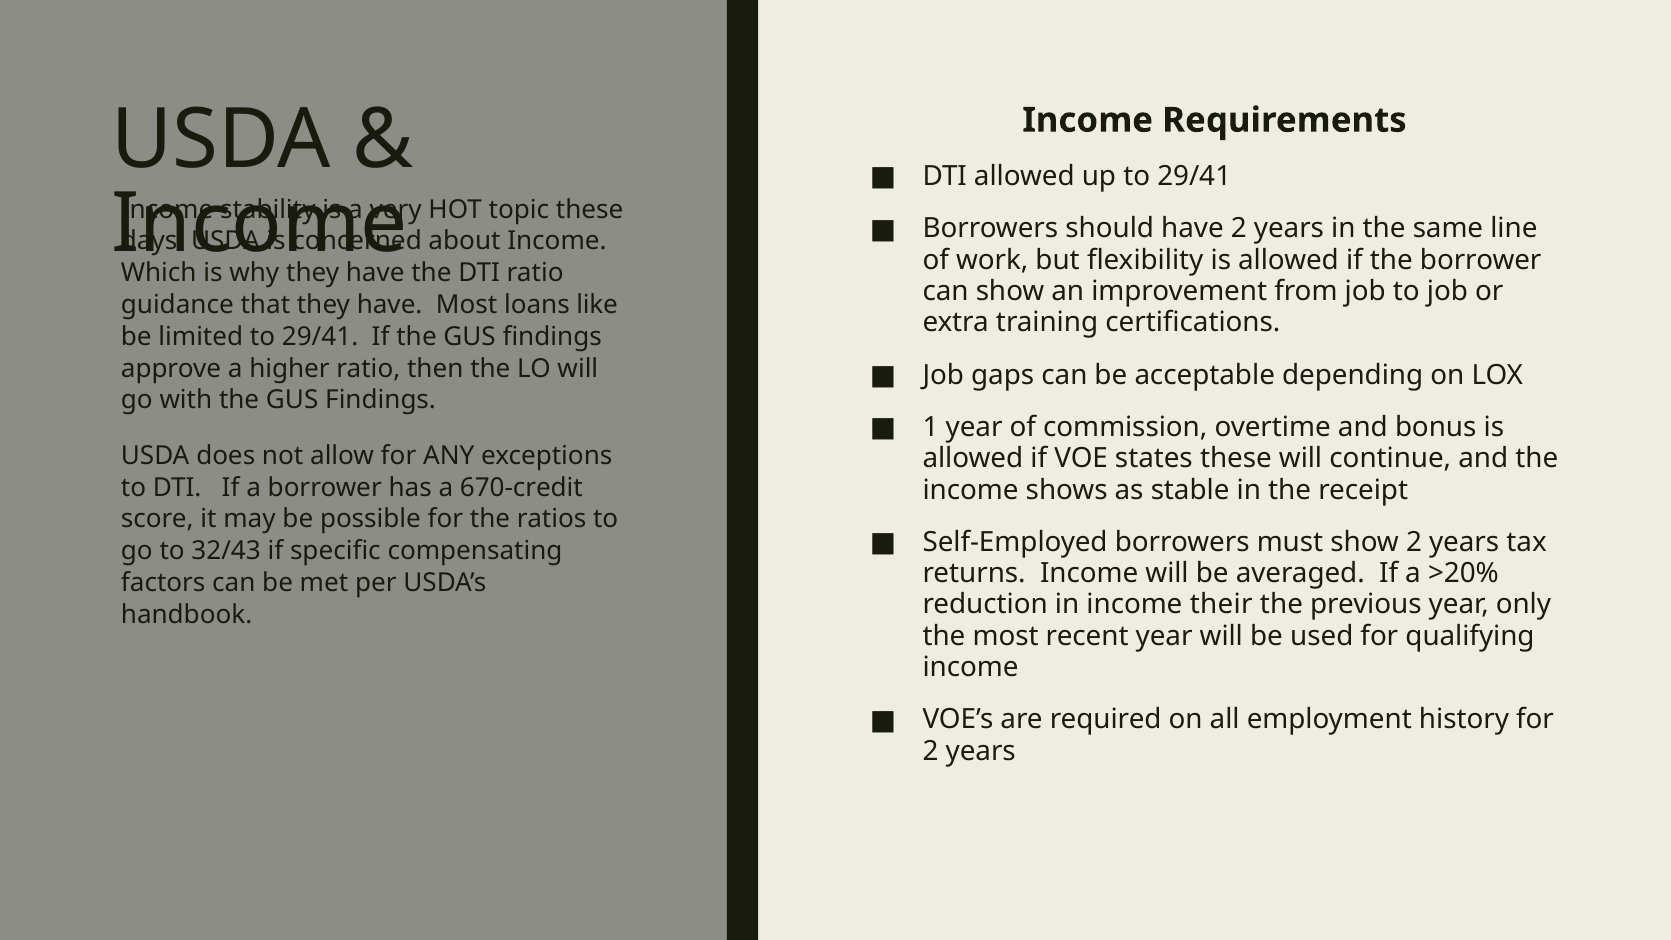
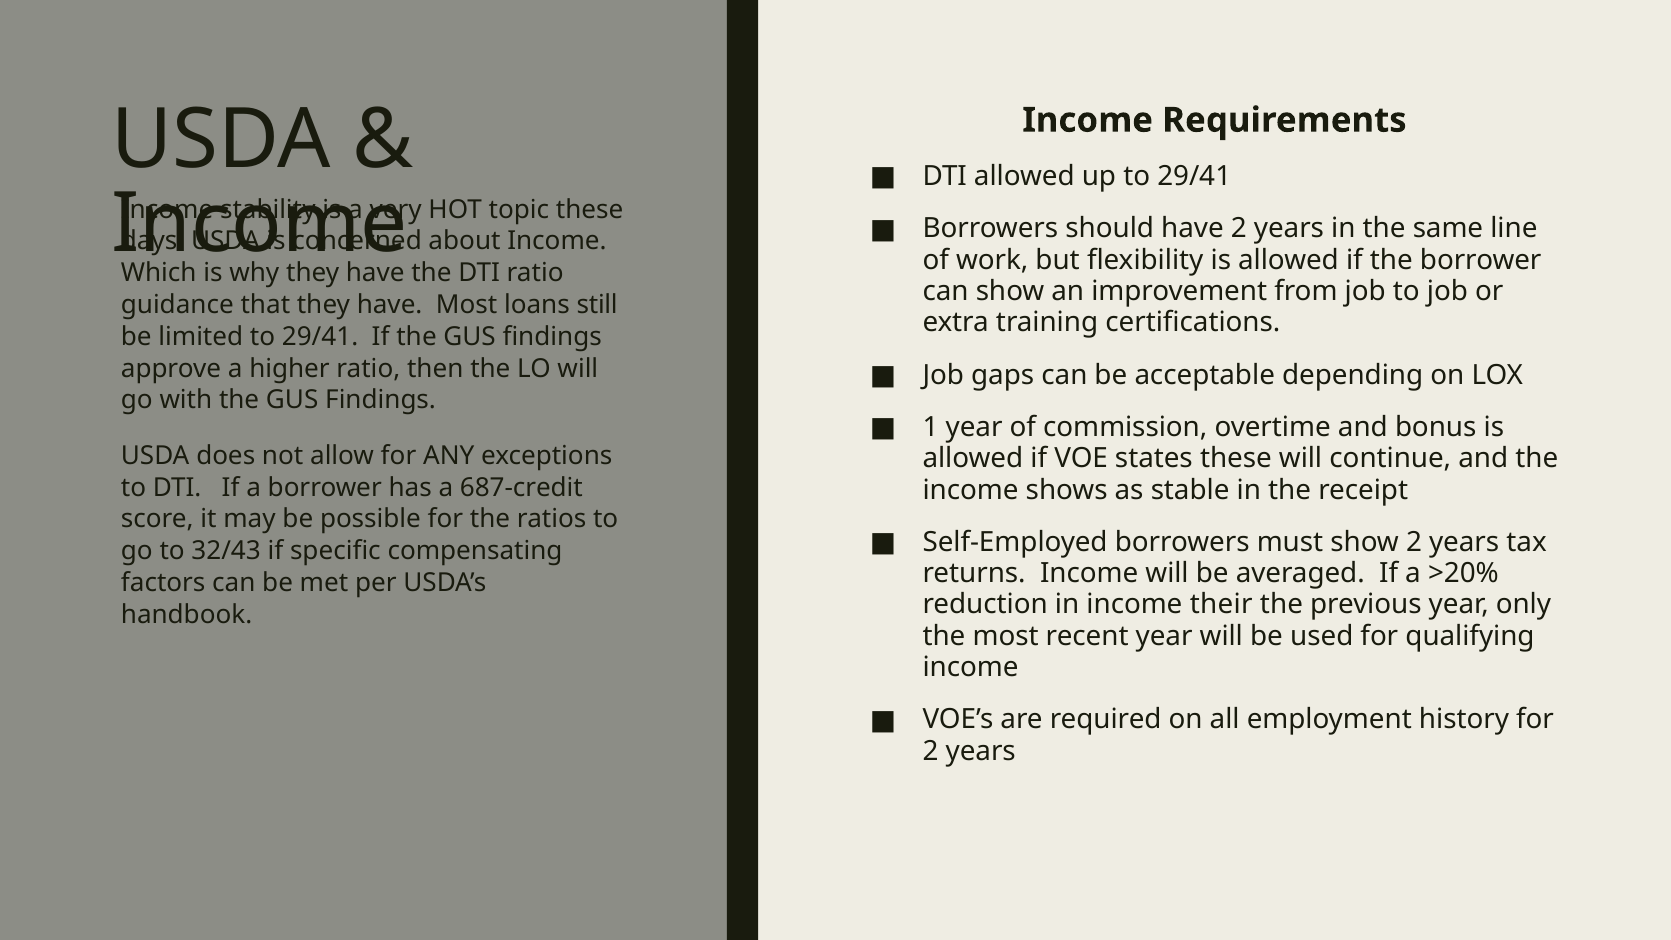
like: like -> still (597, 305)
670-credit: 670-credit -> 687-credit (521, 487)
